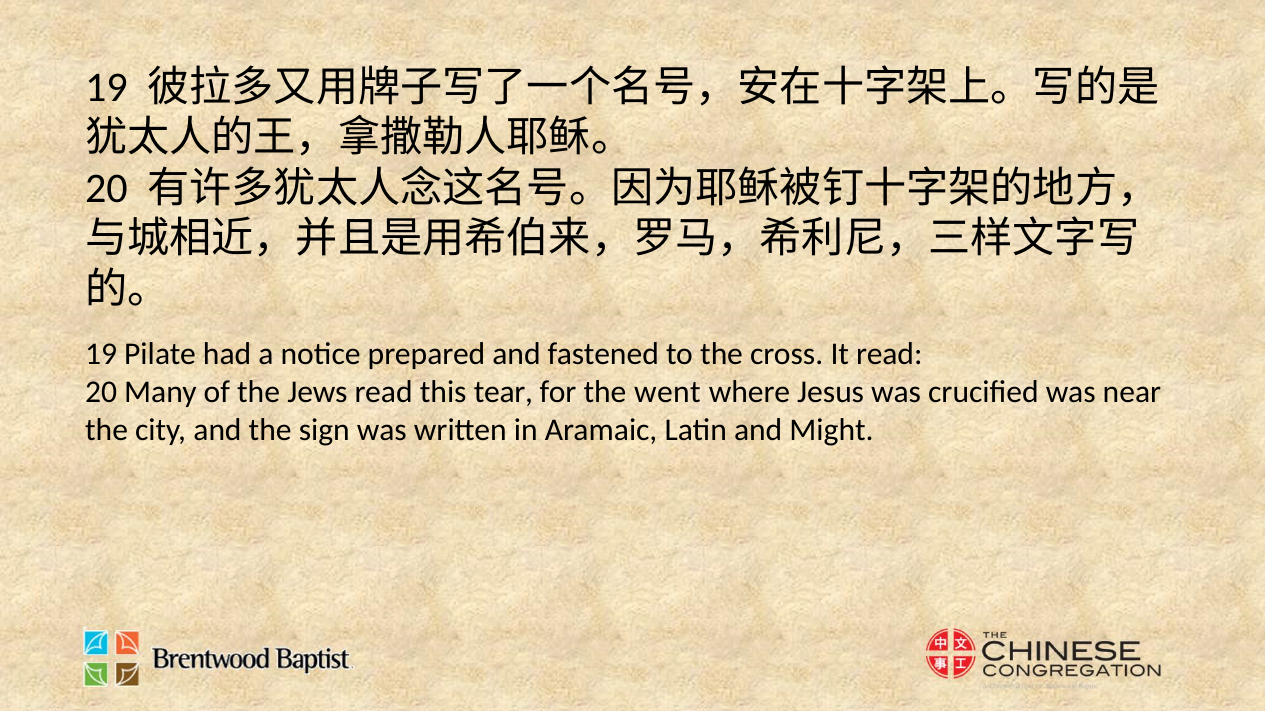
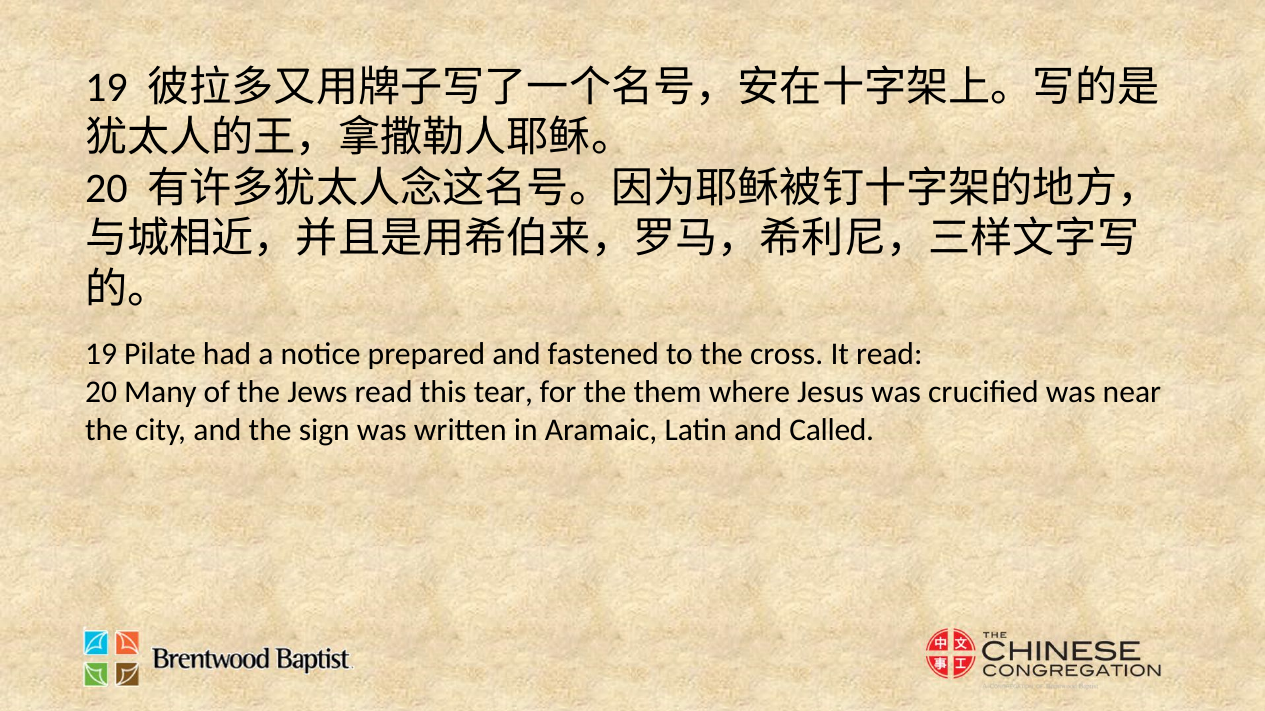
went: went -> them (668, 392)
Might: Might -> Called (832, 430)
